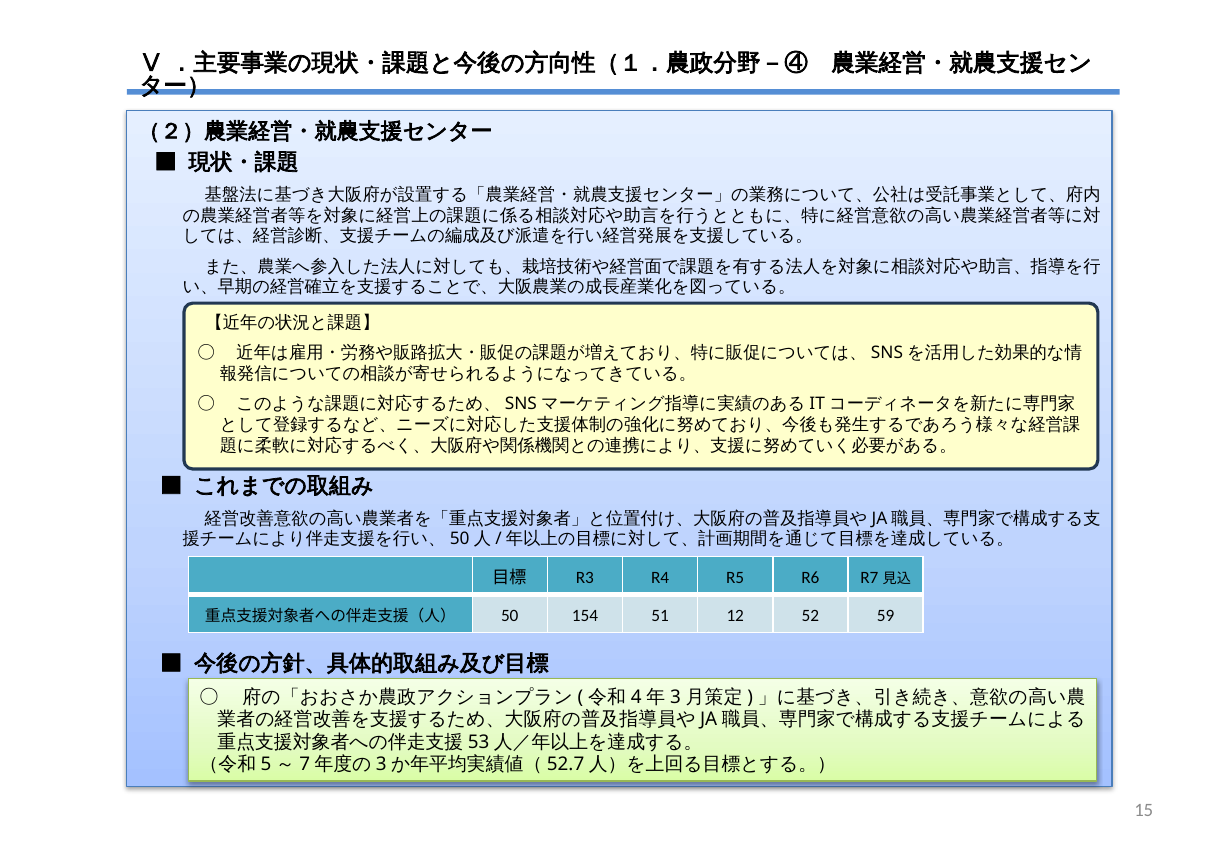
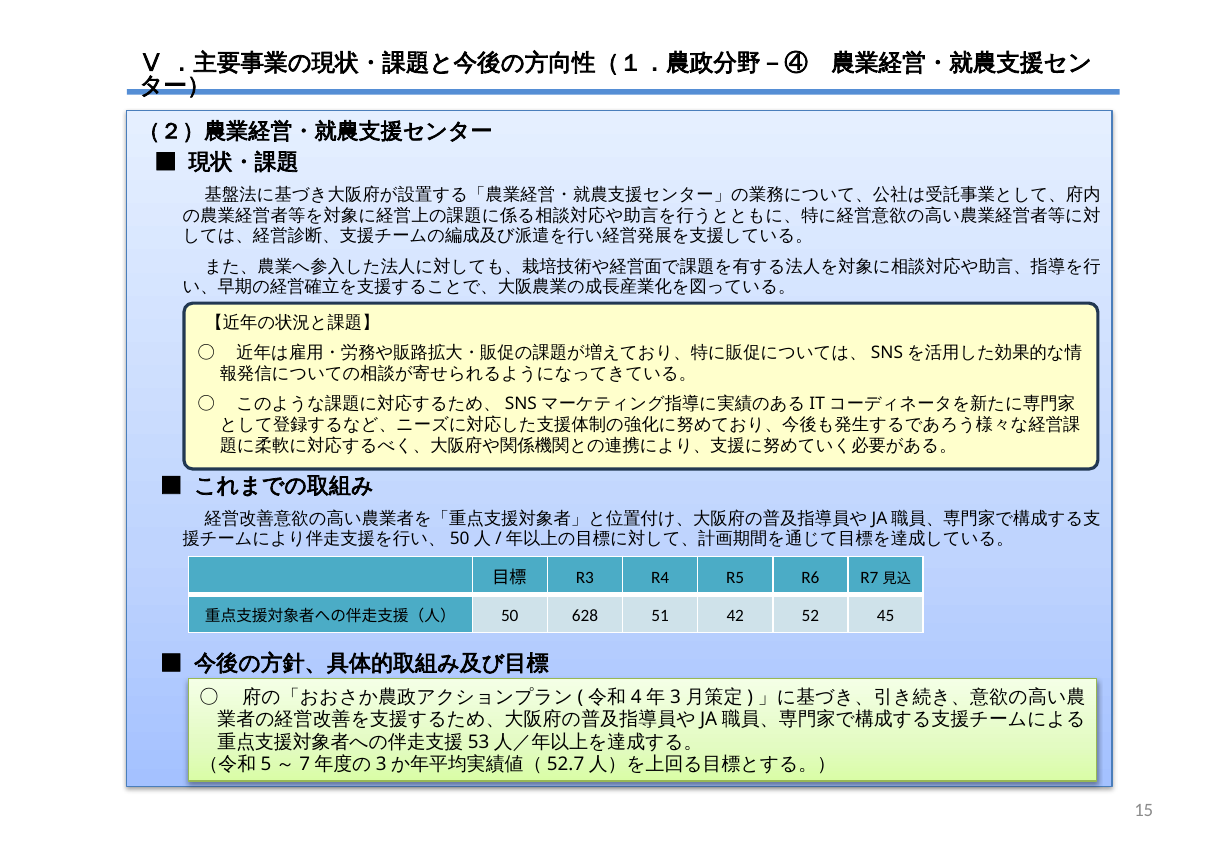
154: 154 -> 628 (585, 616)
12: 12 -> 42 (735, 616)
59: 59 -> 45 (886, 616)
